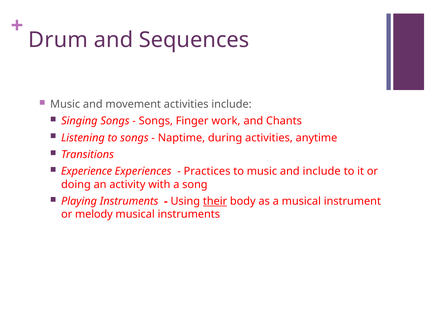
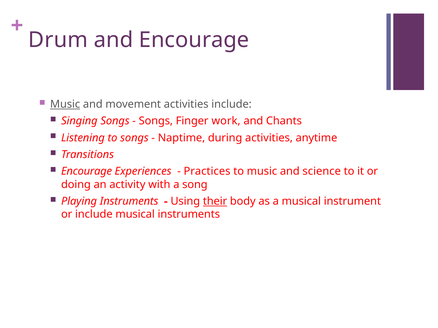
and Sequences: Sequences -> Encourage (194, 40)
Music underline: none -> present (65, 104)
Experience: Experience -> Encourage (87, 172)
and include: include -> science (322, 172)
or melody: melody -> include (94, 215)
